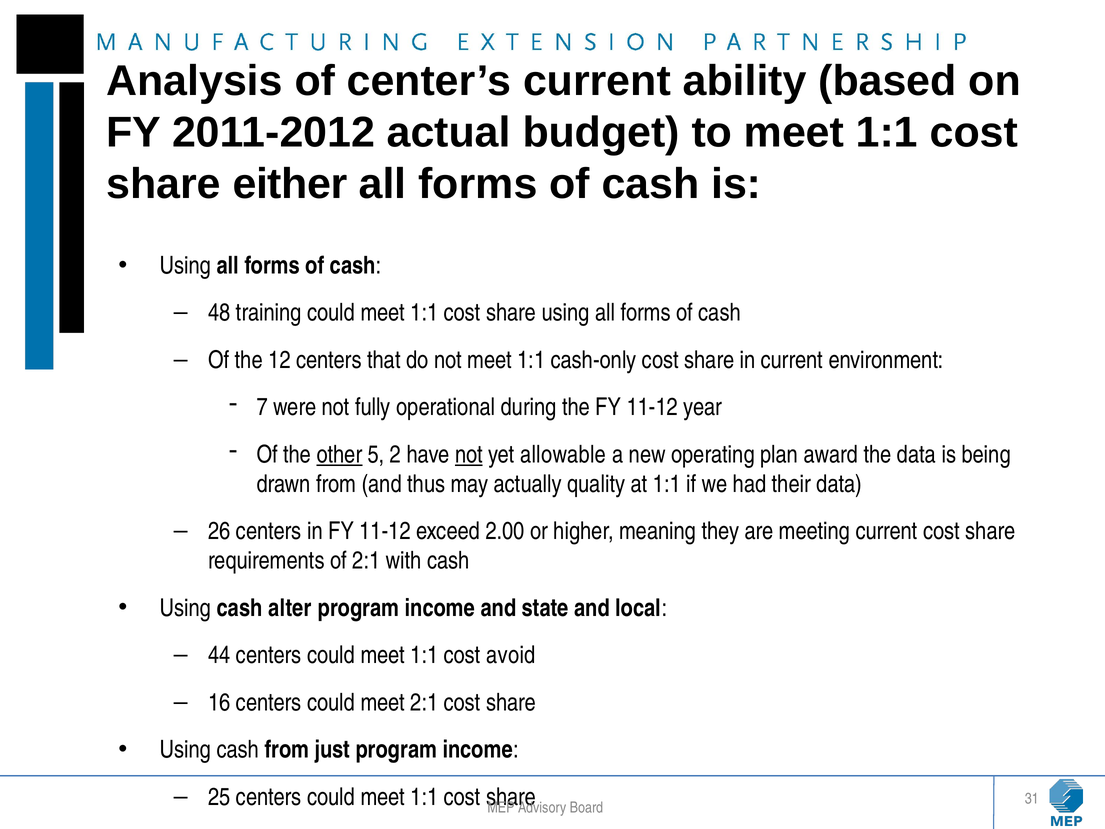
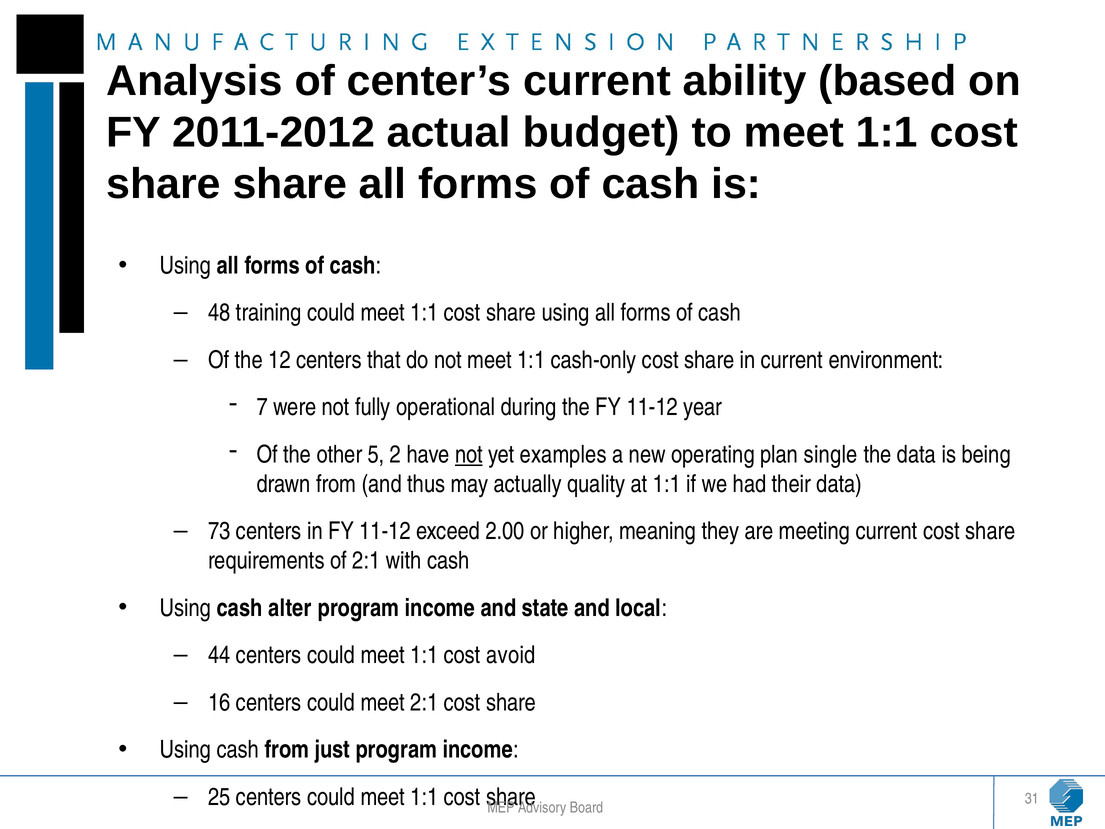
share either: either -> share (290, 184)
other underline: present -> none (339, 454)
allowable: allowable -> examples (563, 454)
award: award -> single (831, 454)
26: 26 -> 73 (219, 531)
